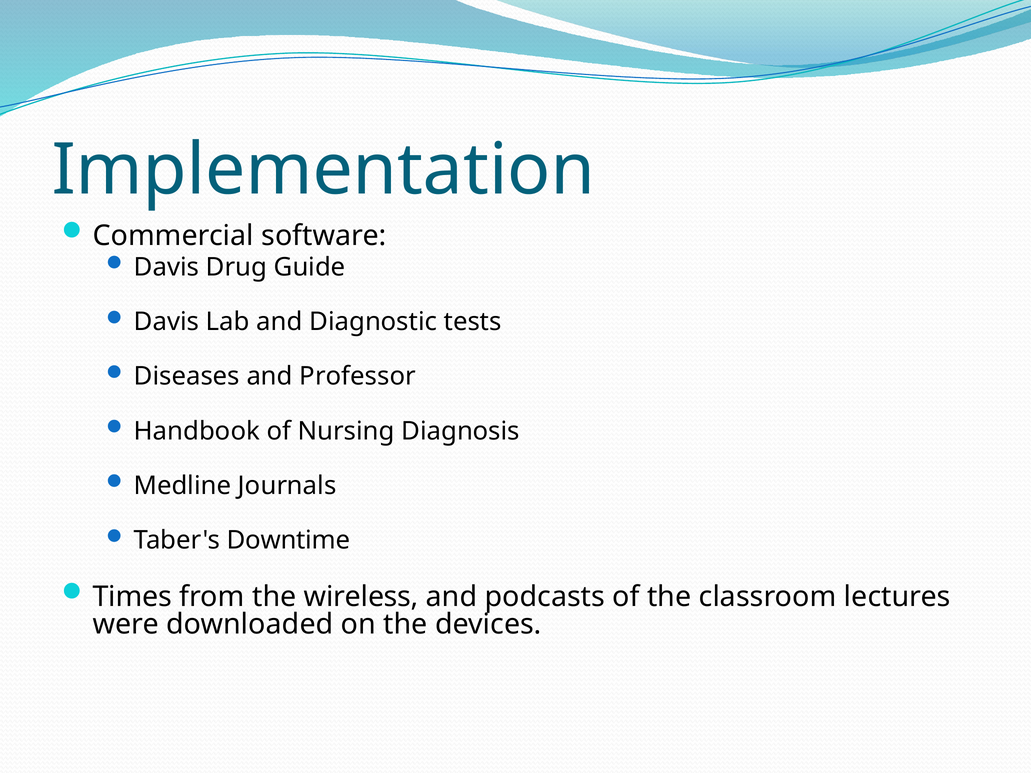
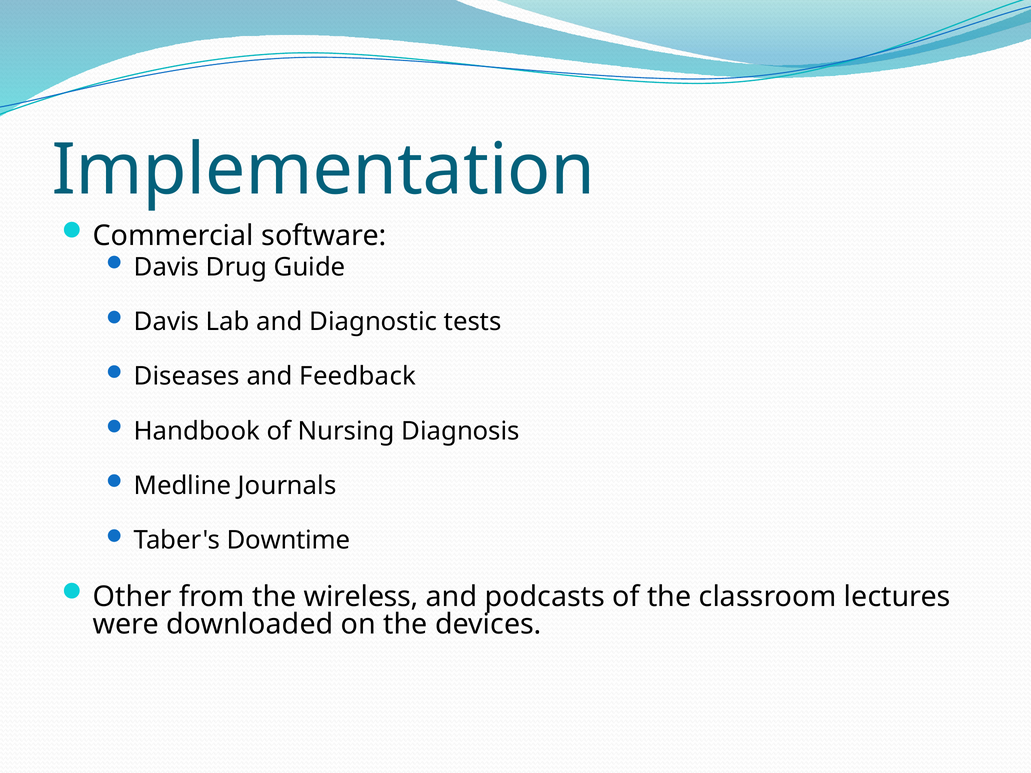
Professor: Professor -> Feedback (358, 377)
Times: Times -> Other (132, 597)
